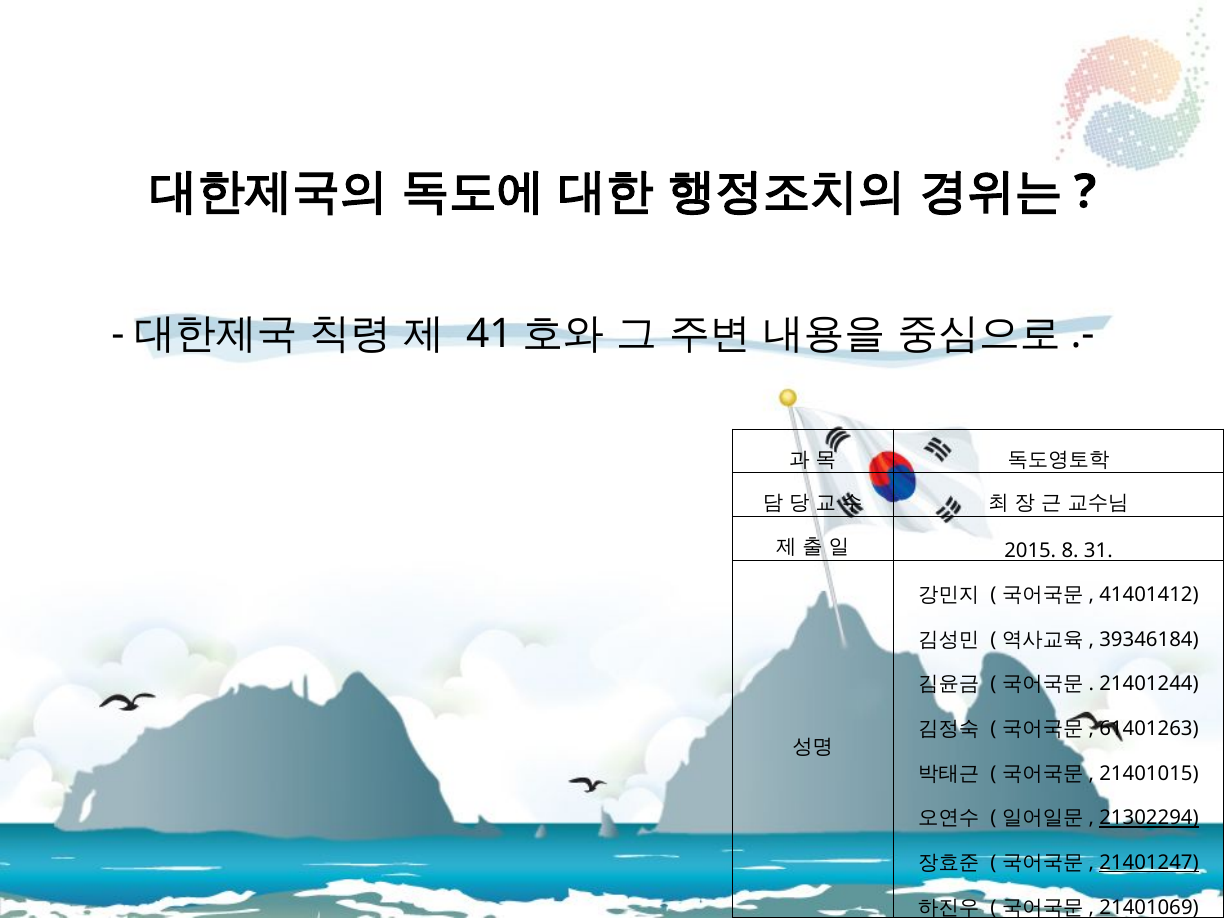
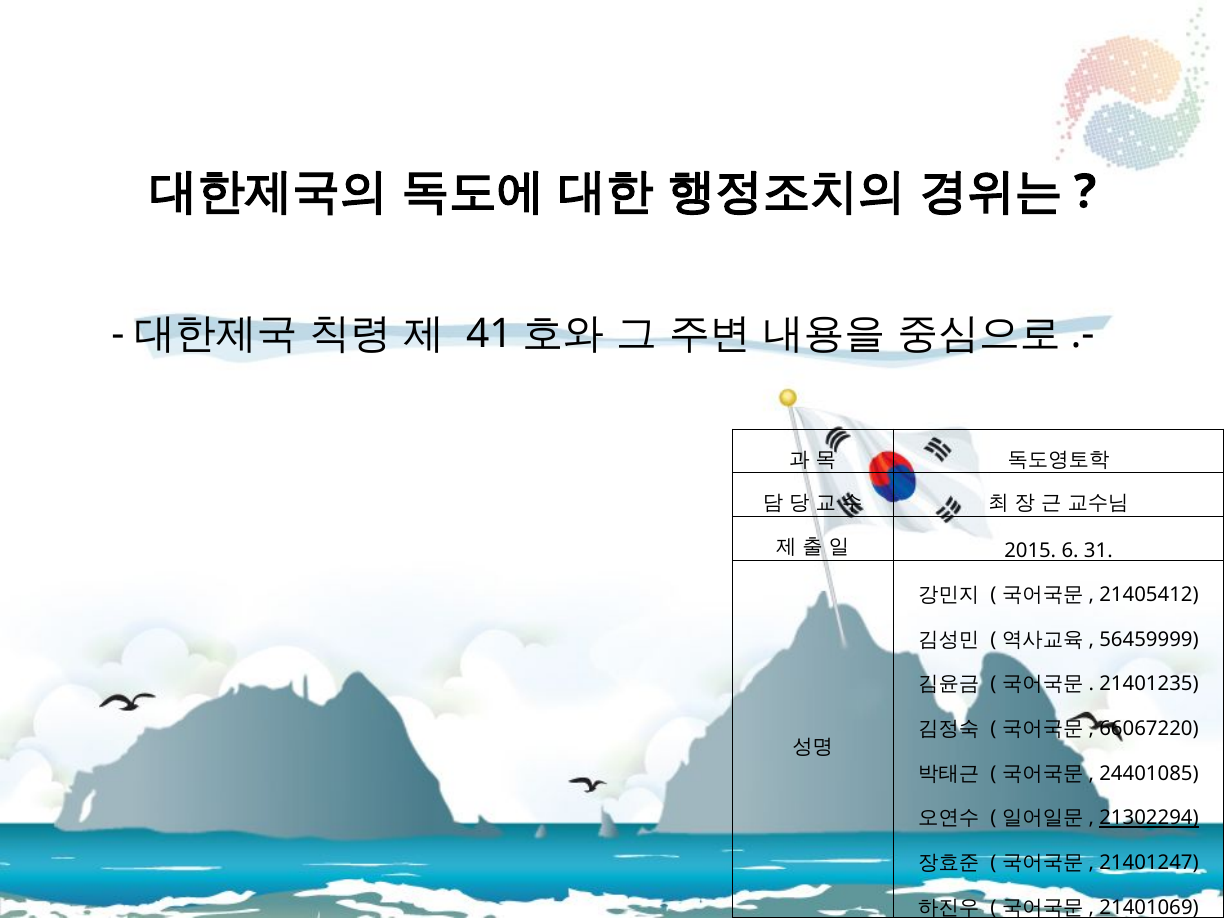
8: 8 -> 6 (1070, 551)
41401412: 41401412 -> 21405412 (1149, 595)
39346184: 39346184 -> 56459999 (1149, 639)
21401244: 21401244 -> 21401235 (1149, 684)
61401263: 61401263 -> 66067220 (1149, 729)
21401015: 21401015 -> 24401085 (1149, 774)
21401247 underline: present -> none (1149, 863)
